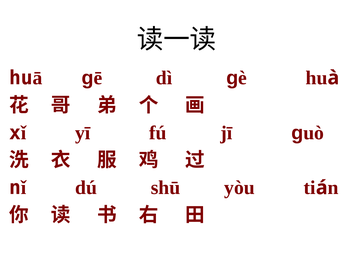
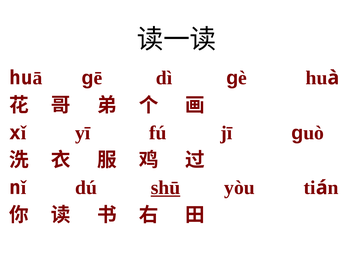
shū underline: none -> present (166, 188)
